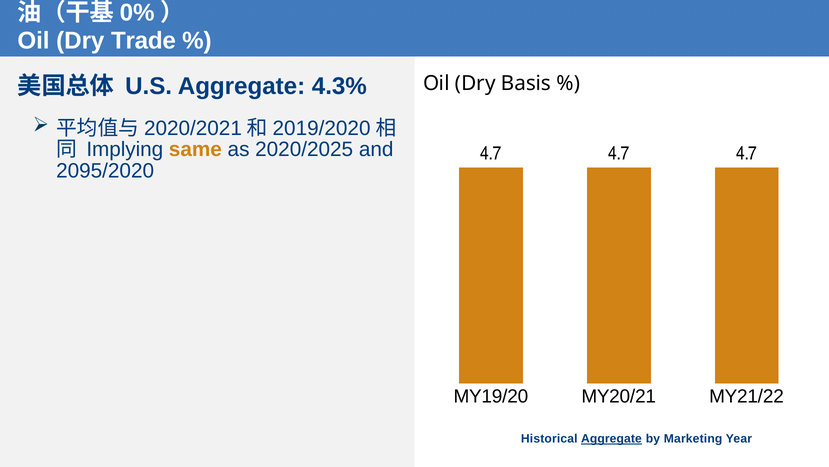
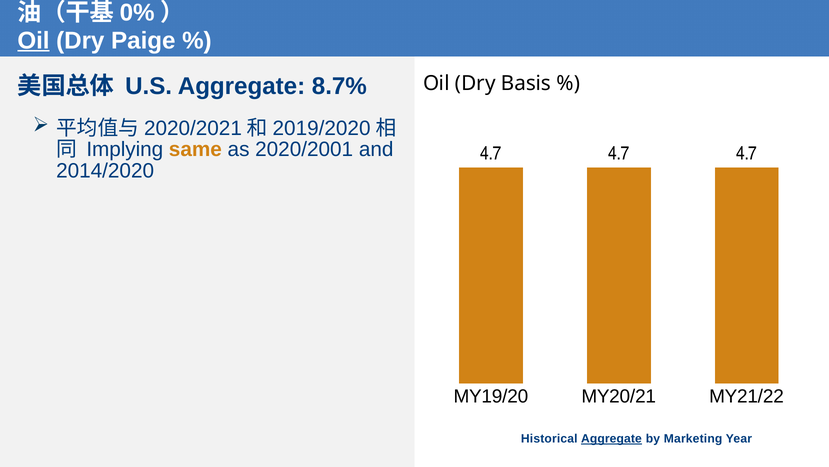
Oil underline: none -> present (33, 40)
Trade: Trade -> Paige (143, 40)
4.3%: 4.3% -> 8.7% (339, 86)
2020/2025: 2020/2025 -> 2020/2001 (304, 149)
2095/2020: 2095/2020 -> 2014/2020 (105, 170)
